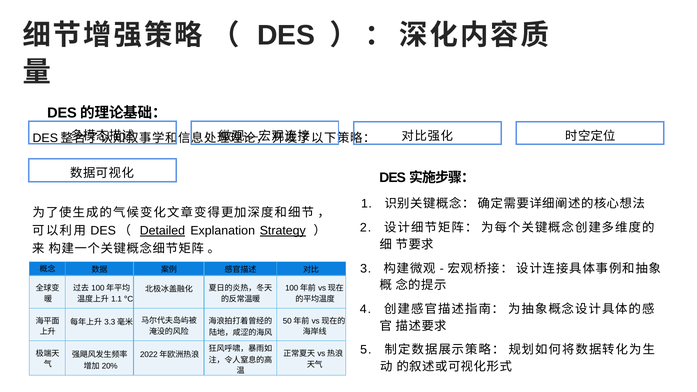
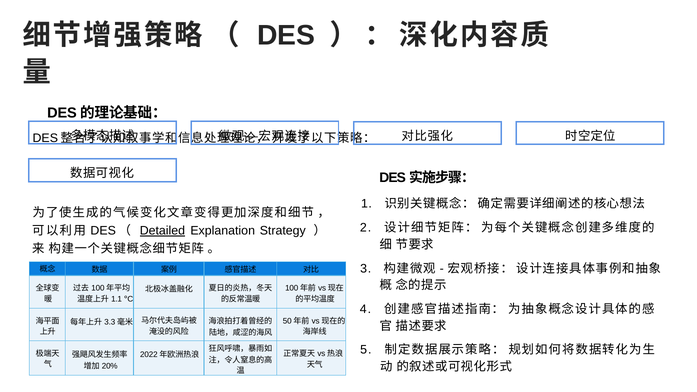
Strategy underline: present -> none (283, 231)
